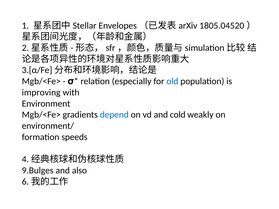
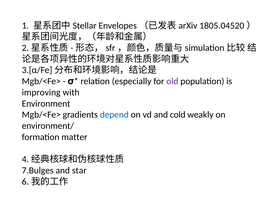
old colour: blue -> purple (172, 81)
speeds: speeds -> matter (74, 137)
9.Bulges: 9.Bulges -> 7.Bulges (38, 171)
also: also -> star (79, 171)
